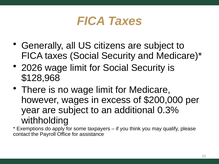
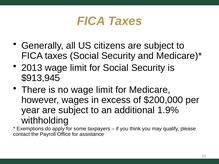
2026: 2026 -> 2013 (32, 68)
$128,968: $128,968 -> $913,945 (41, 78)
0.3%: 0.3% -> 1.9% (168, 110)
